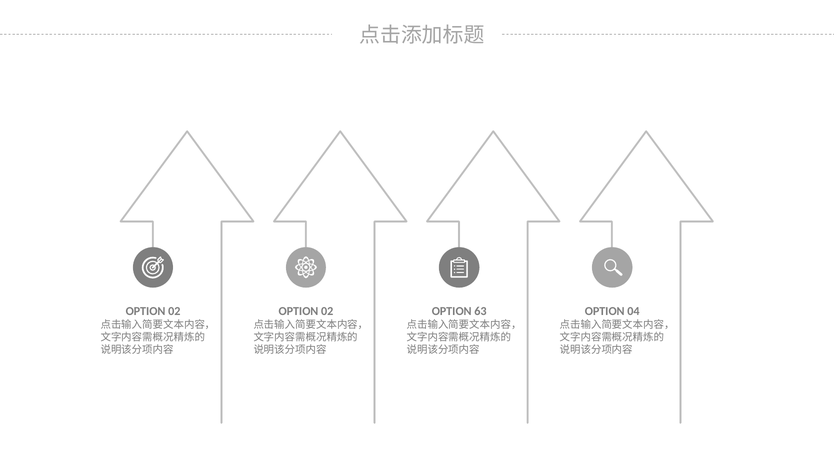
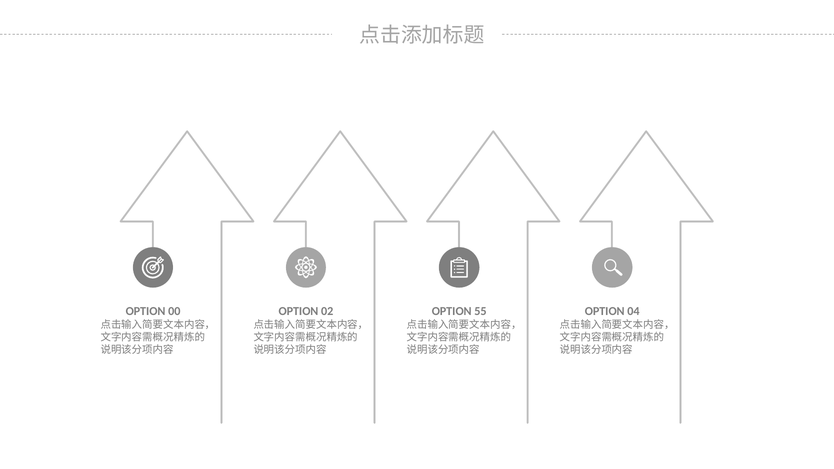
02: 02 -> 00 (174, 311)
63: 63 -> 55 (480, 311)
